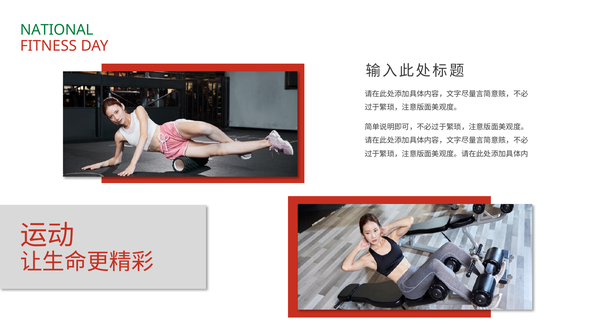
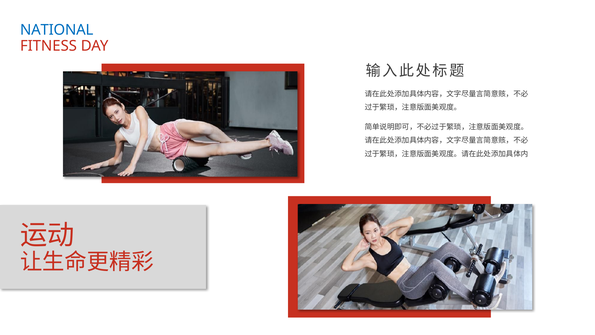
NATIONAL colour: green -> blue (57, 30)
